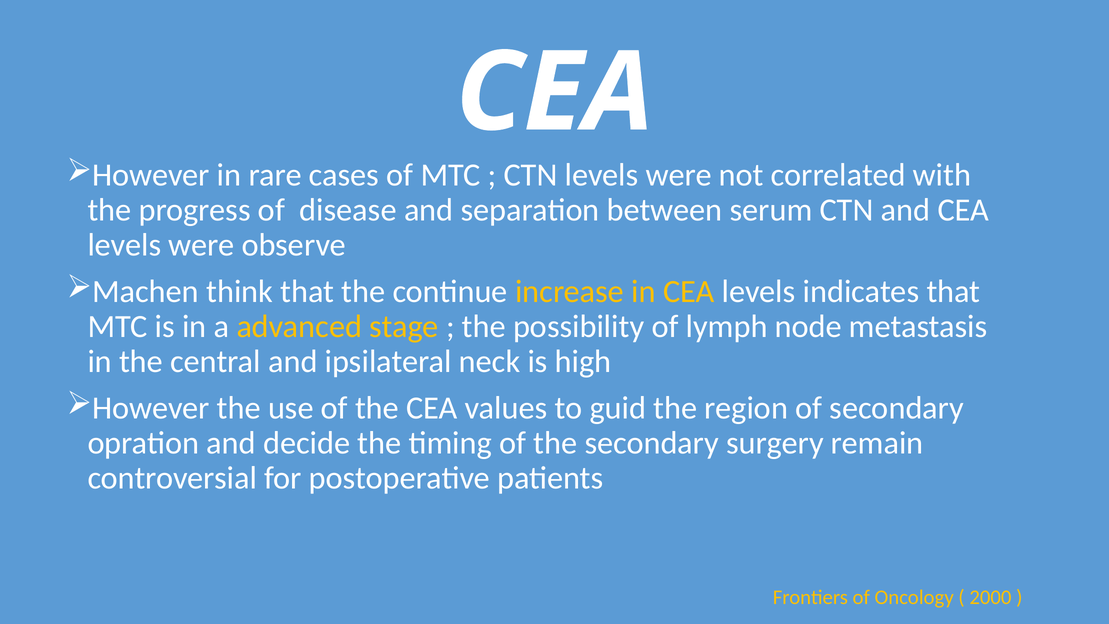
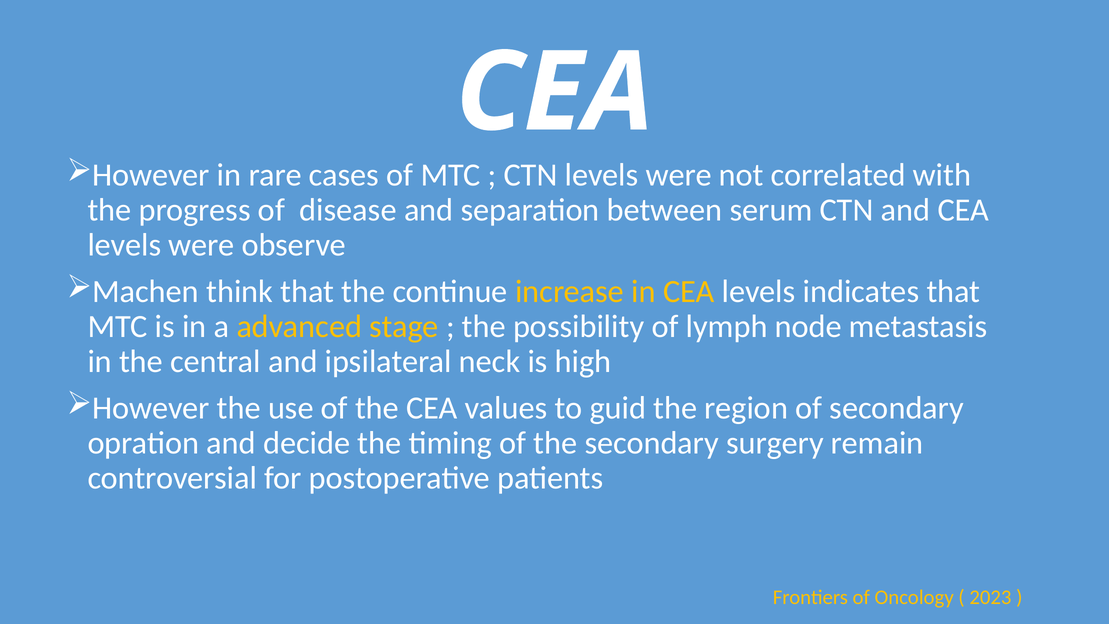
2000: 2000 -> 2023 (990, 597)
